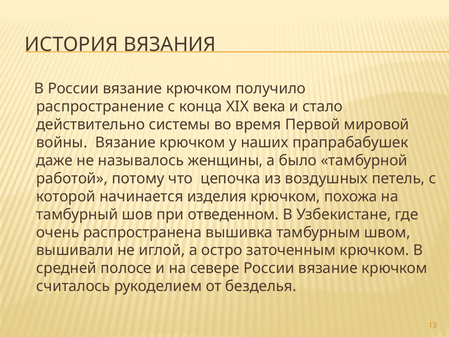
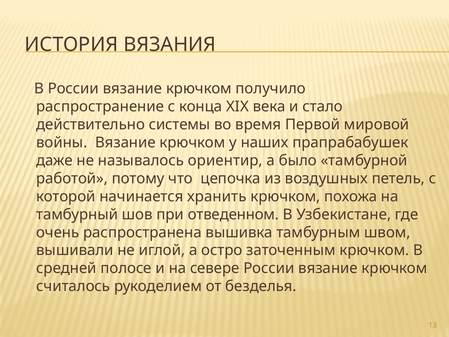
женщины: женщины -> ориентир (225, 160)
изделия: изделия -> хранить (217, 196)
